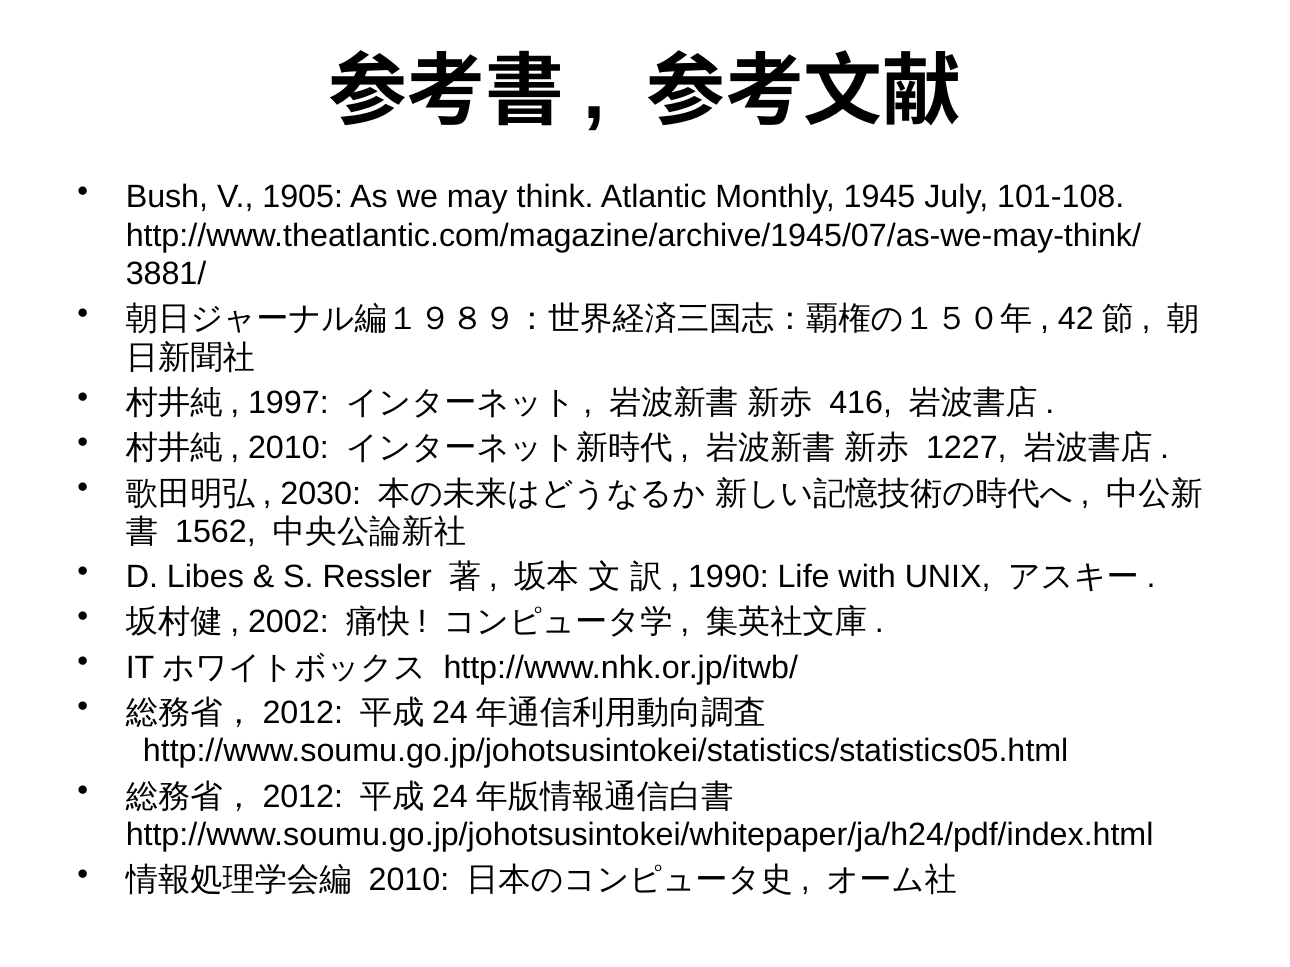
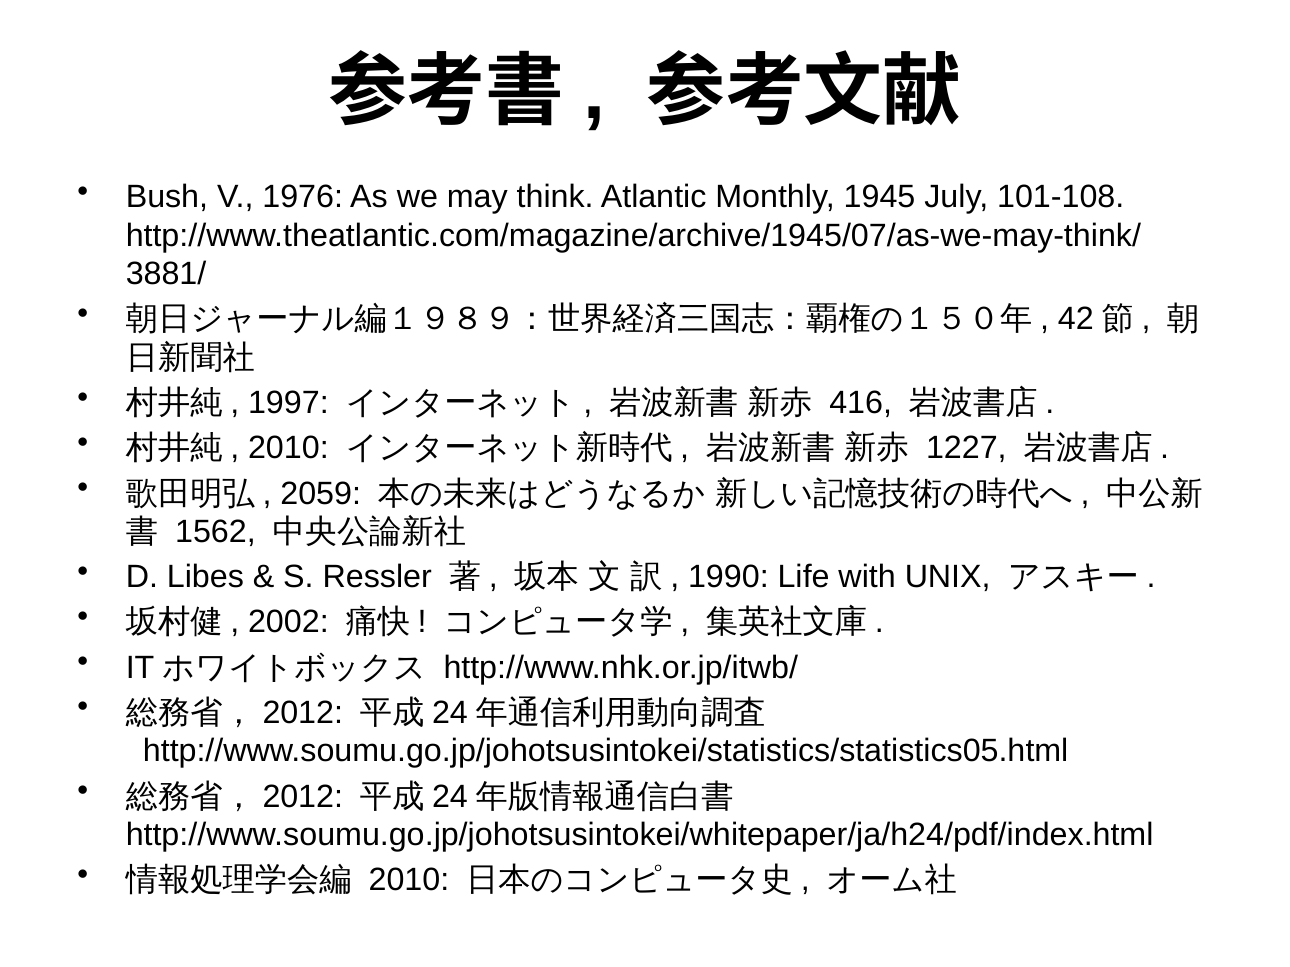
1905: 1905 -> 1976 (303, 197)
2030: 2030 -> 2059 (321, 494)
